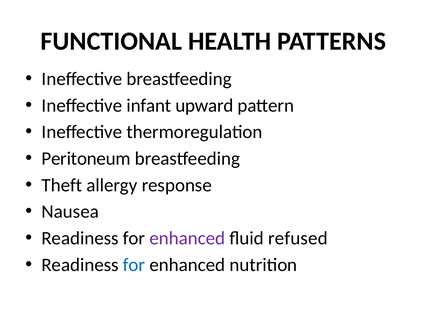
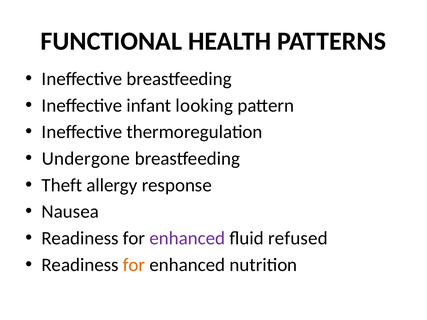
upward: upward -> looking (204, 106)
Peritoneum: Peritoneum -> Undergone (86, 159)
for colour: blue -> orange (134, 265)
